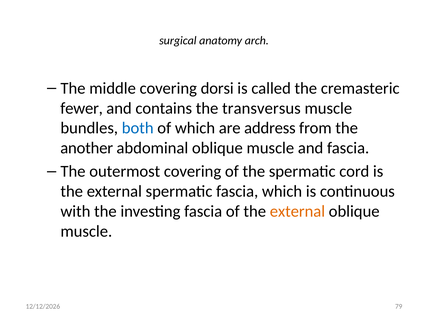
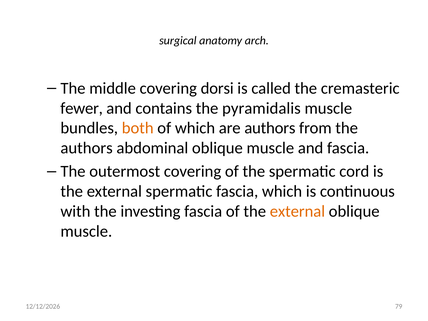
transversus: transversus -> pyramidalis (261, 108)
both colour: blue -> orange (138, 128)
are address: address -> authors (270, 128)
another: another -> authors (87, 148)
